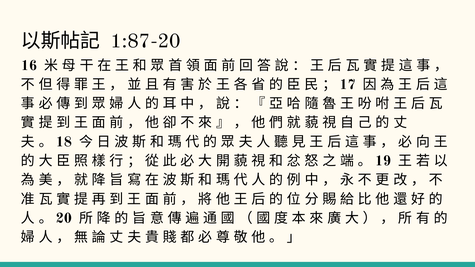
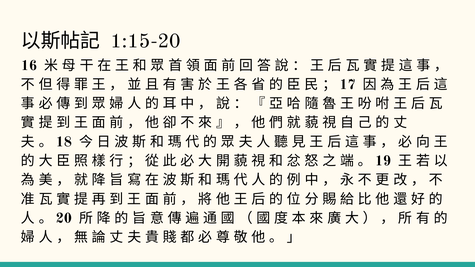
1:87-20: 1:87-20 -> 1:15-20 (146, 41)
